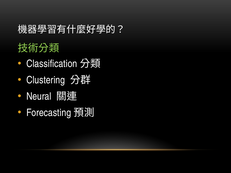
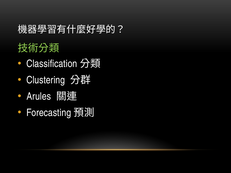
Neural: Neural -> Arules (39, 96)
